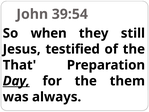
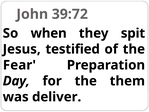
39:54: 39:54 -> 39:72 (70, 14)
still: still -> spit (133, 33)
That: That -> Fear (19, 65)
Day underline: present -> none (16, 81)
always: always -> deliver (57, 97)
